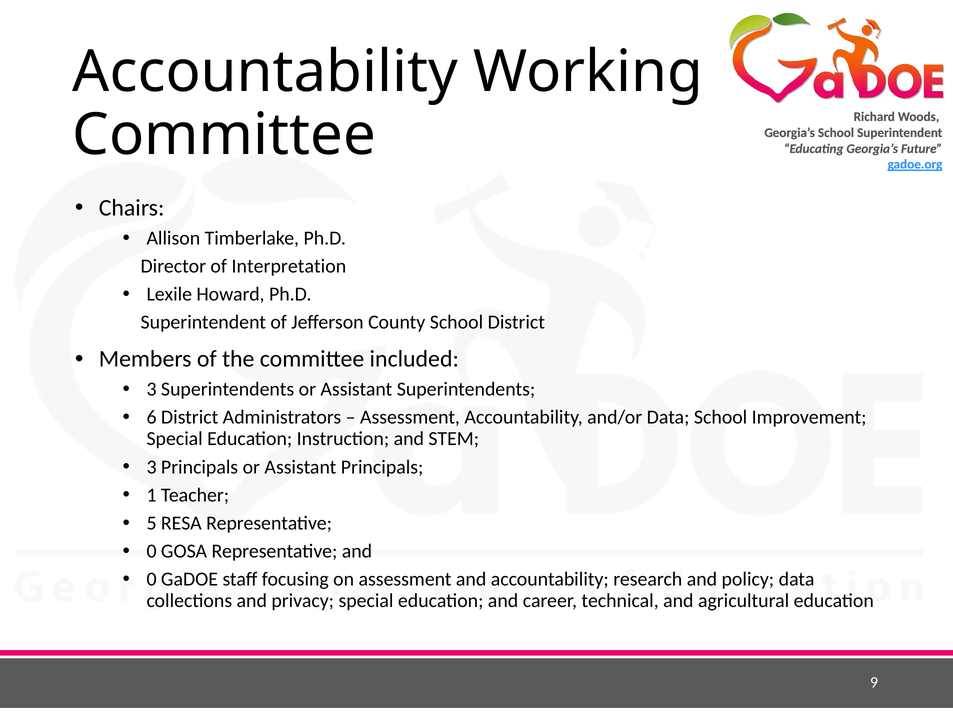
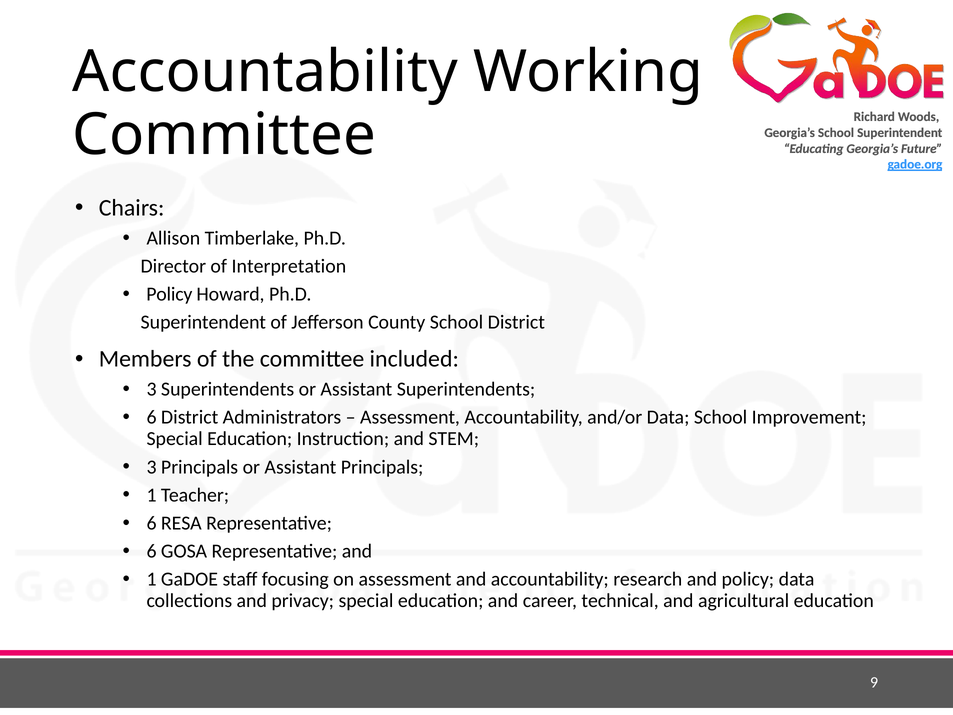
Lexile: Lexile -> Policy (169, 294)
5: 5 -> 6 (152, 523)
0: 0 -> 6 (152, 551)
0: 0 -> 1 (152, 579)
